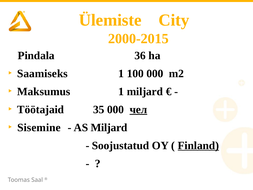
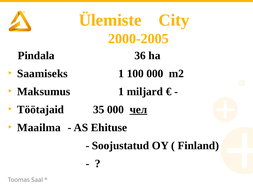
2000-2015: 2000-2015 -> 2000-2005 (138, 39)
Sisemine: Sisemine -> Maailma (39, 127)
AS Miljard: Miljard -> Ehituse (109, 127)
Finland underline: present -> none (198, 145)
